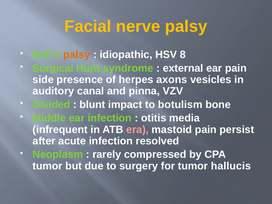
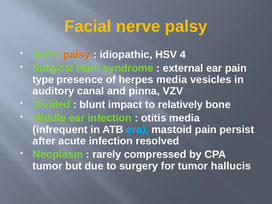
8: 8 -> 4 (183, 55)
side: side -> type (43, 80)
herpes axons: axons -> media (172, 80)
botulism: botulism -> relatively (180, 105)
era colour: pink -> light blue (137, 130)
